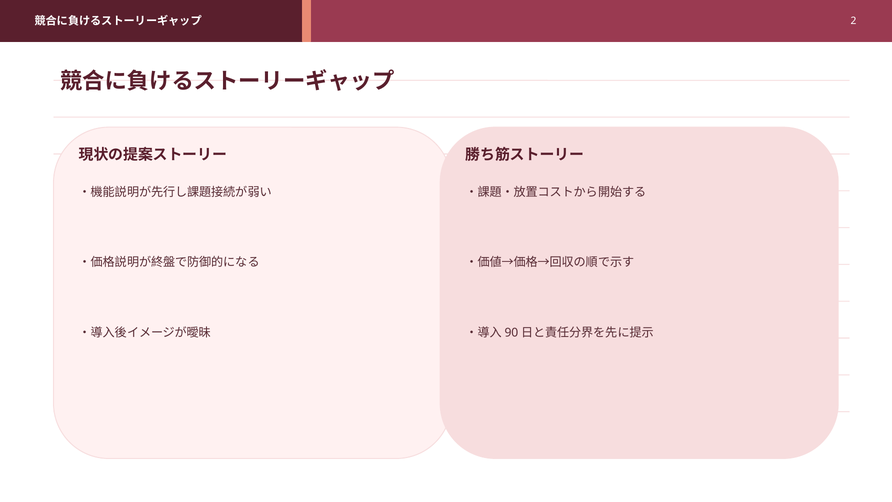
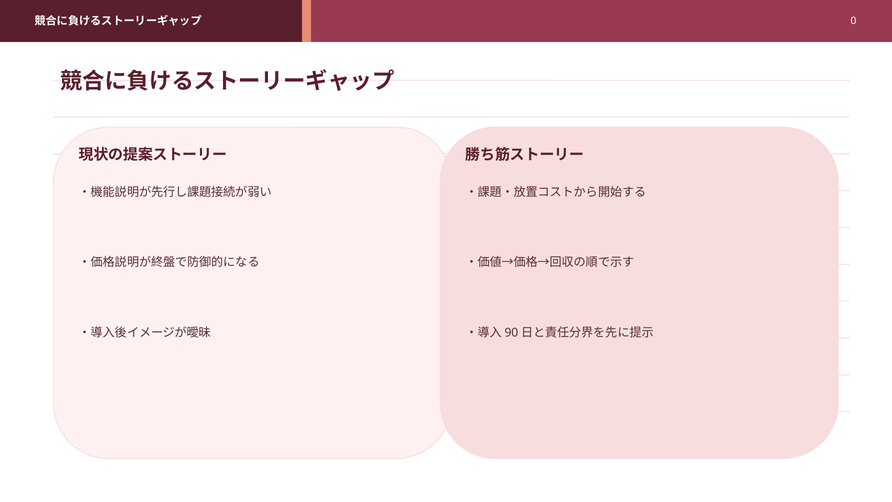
2: 2 -> 0 (854, 21)
